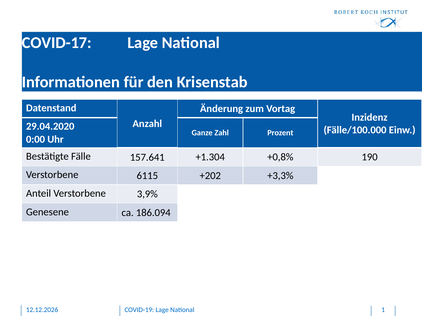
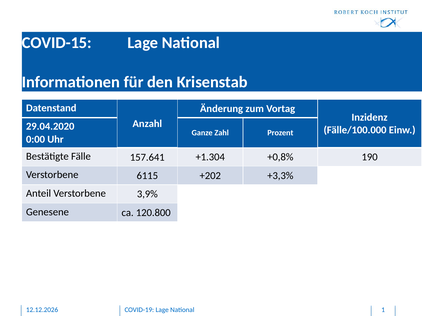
COVID-17: COVID-17 -> COVID-15 (57, 43)
186.094: 186.094 -> 120.800 (153, 213)
